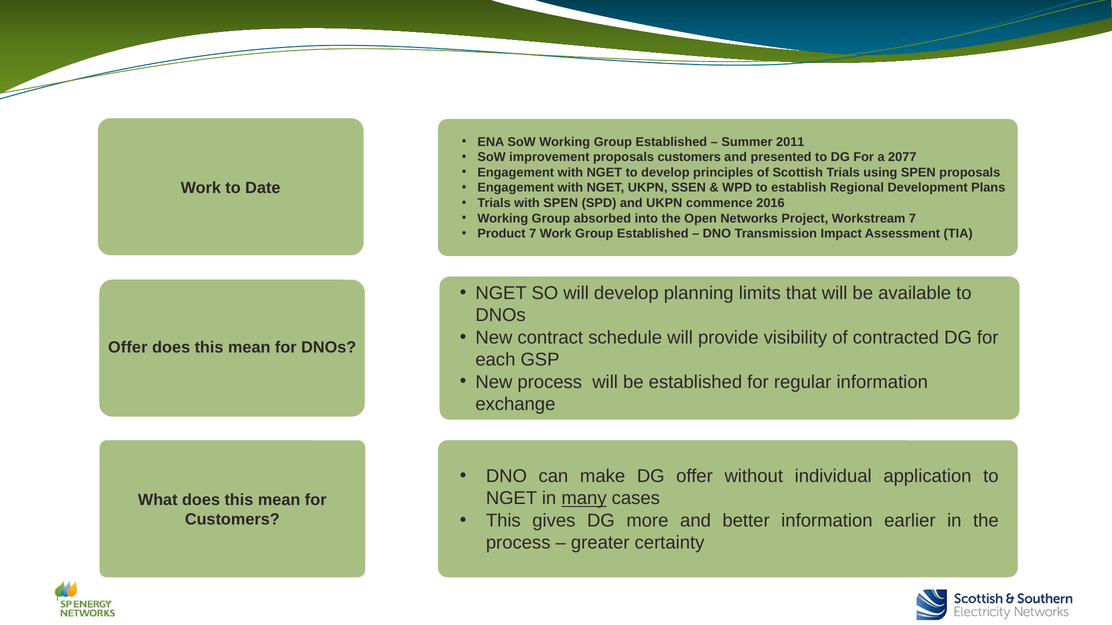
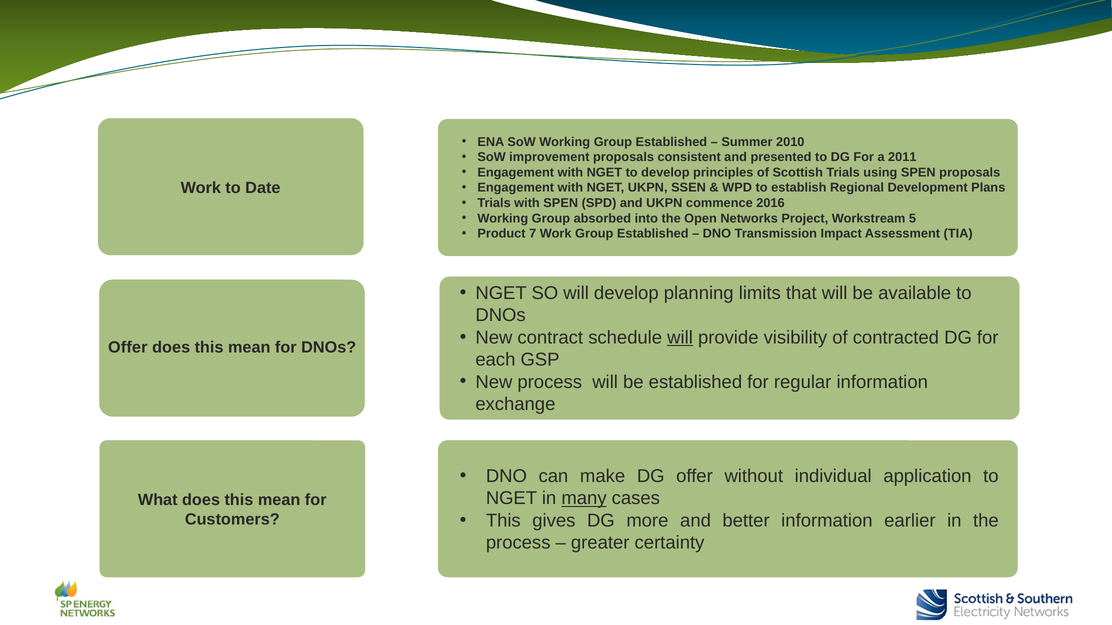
2011: 2011 -> 2010 (790, 142)
proposals customers: customers -> consistent (689, 157)
2077: 2077 -> 2011 (902, 157)
Workstream 7: 7 -> 5 (912, 219)
will underline: none -> present (680, 338)
